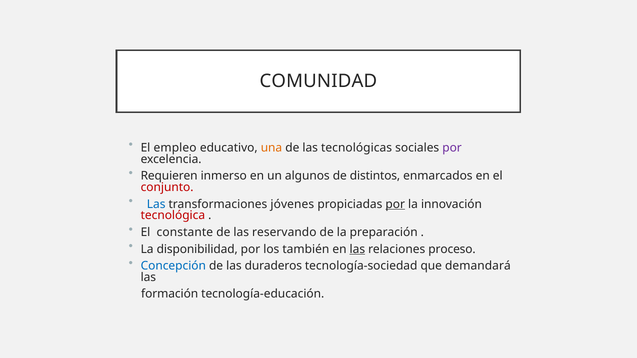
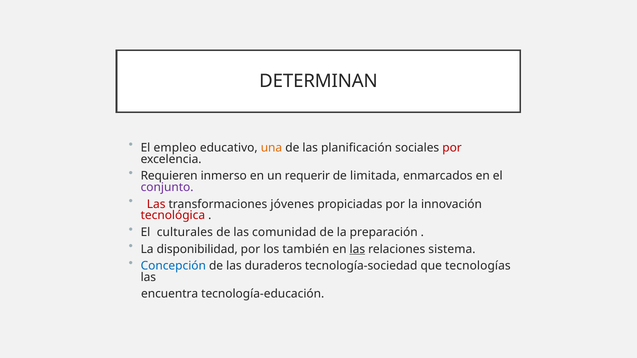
COMUNIDAD: COMUNIDAD -> DETERMINAN (318, 81)
tecnológicas: tecnológicas -> planificación (357, 148)
por colour: purple -> red (452, 148)
algunos: algunos -> requerir (307, 176)
distintos: distintos -> limitada (375, 176)
conjunto colour: red -> purple (167, 187)
Las colour: blue -> red (156, 204)
por underline: present -> none (395, 204)
constante: constante -> culturales (185, 233)
reservando: reservando -> comunidad (284, 233)
proceso: proceso -> sistema (452, 249)
demandará: demandará -> tecnologías (478, 266)
formación: formación -> encuentra (170, 294)
